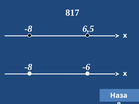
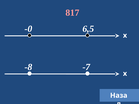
817 colour: white -> pink (72, 13)
-8: -8 -> -0 (28, 29)
-6: -6 -> -7 (86, 67)
